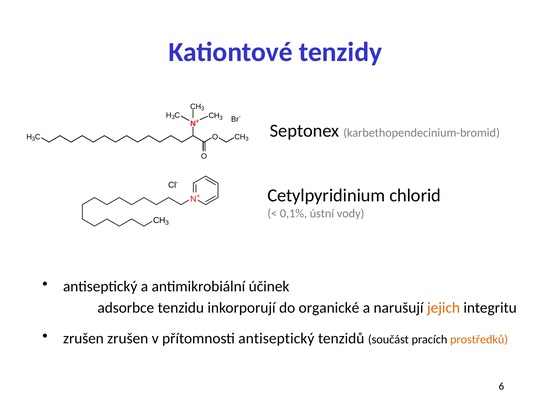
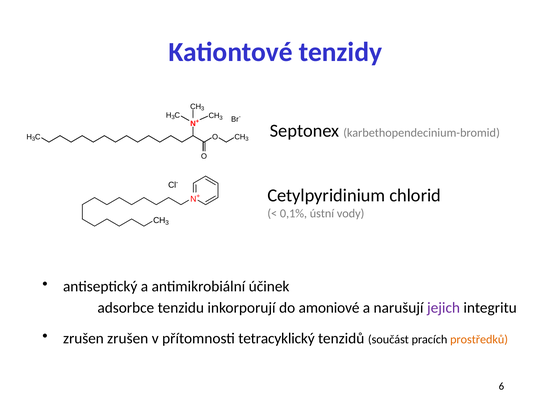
organické: organické -> amoniové (329, 308)
jejich colour: orange -> purple (444, 308)
přítomnosti antiseptický: antiseptický -> tetracyklický (276, 339)
